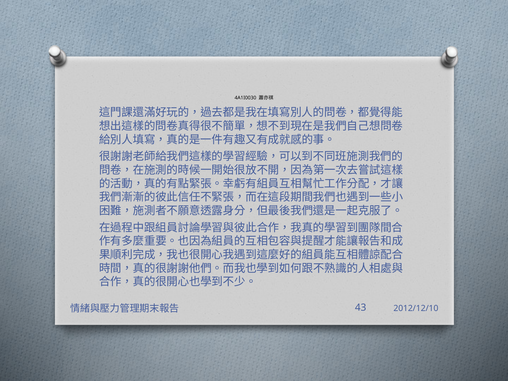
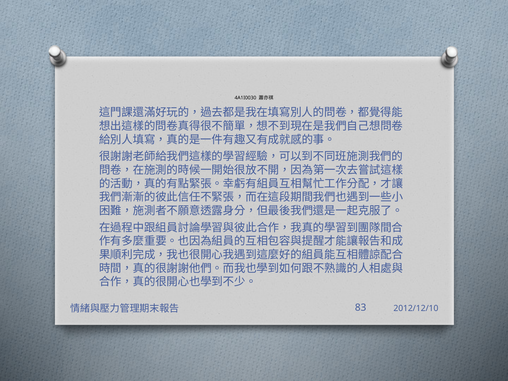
43: 43 -> 83 (361, 308)
